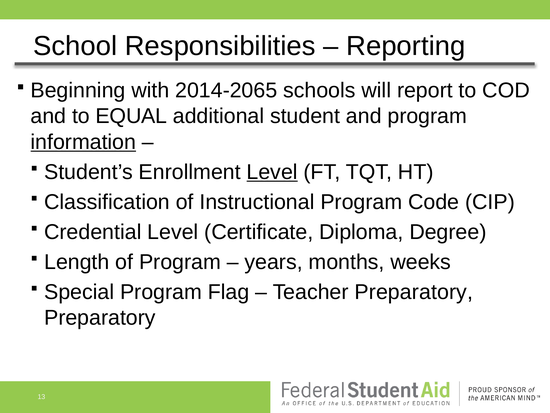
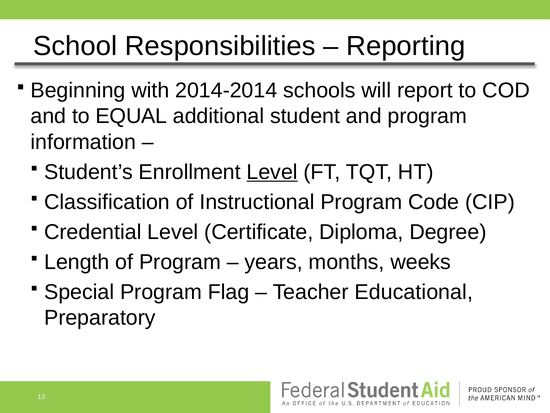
2014-2065: 2014-2065 -> 2014-2014 (226, 90)
information underline: present -> none (83, 142)
Teacher Preparatory: Preparatory -> Educational (414, 292)
